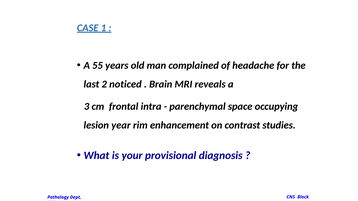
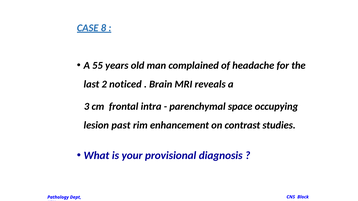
1: 1 -> 8 (103, 28)
year: year -> past (121, 125)
